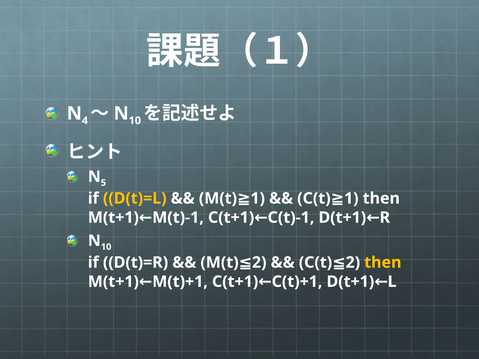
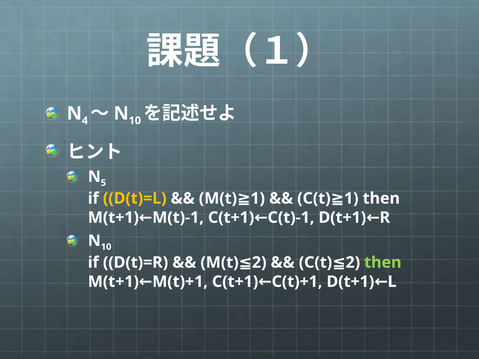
then colour: yellow -> light green (383, 263)
